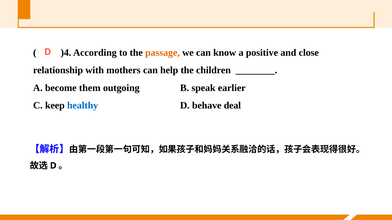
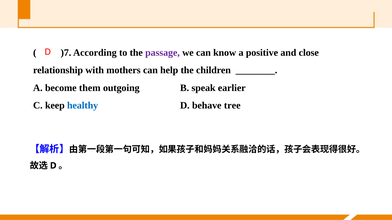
)4: )4 -> )7 (66, 53)
passage colour: orange -> purple (163, 53)
deal: deal -> tree (232, 106)
